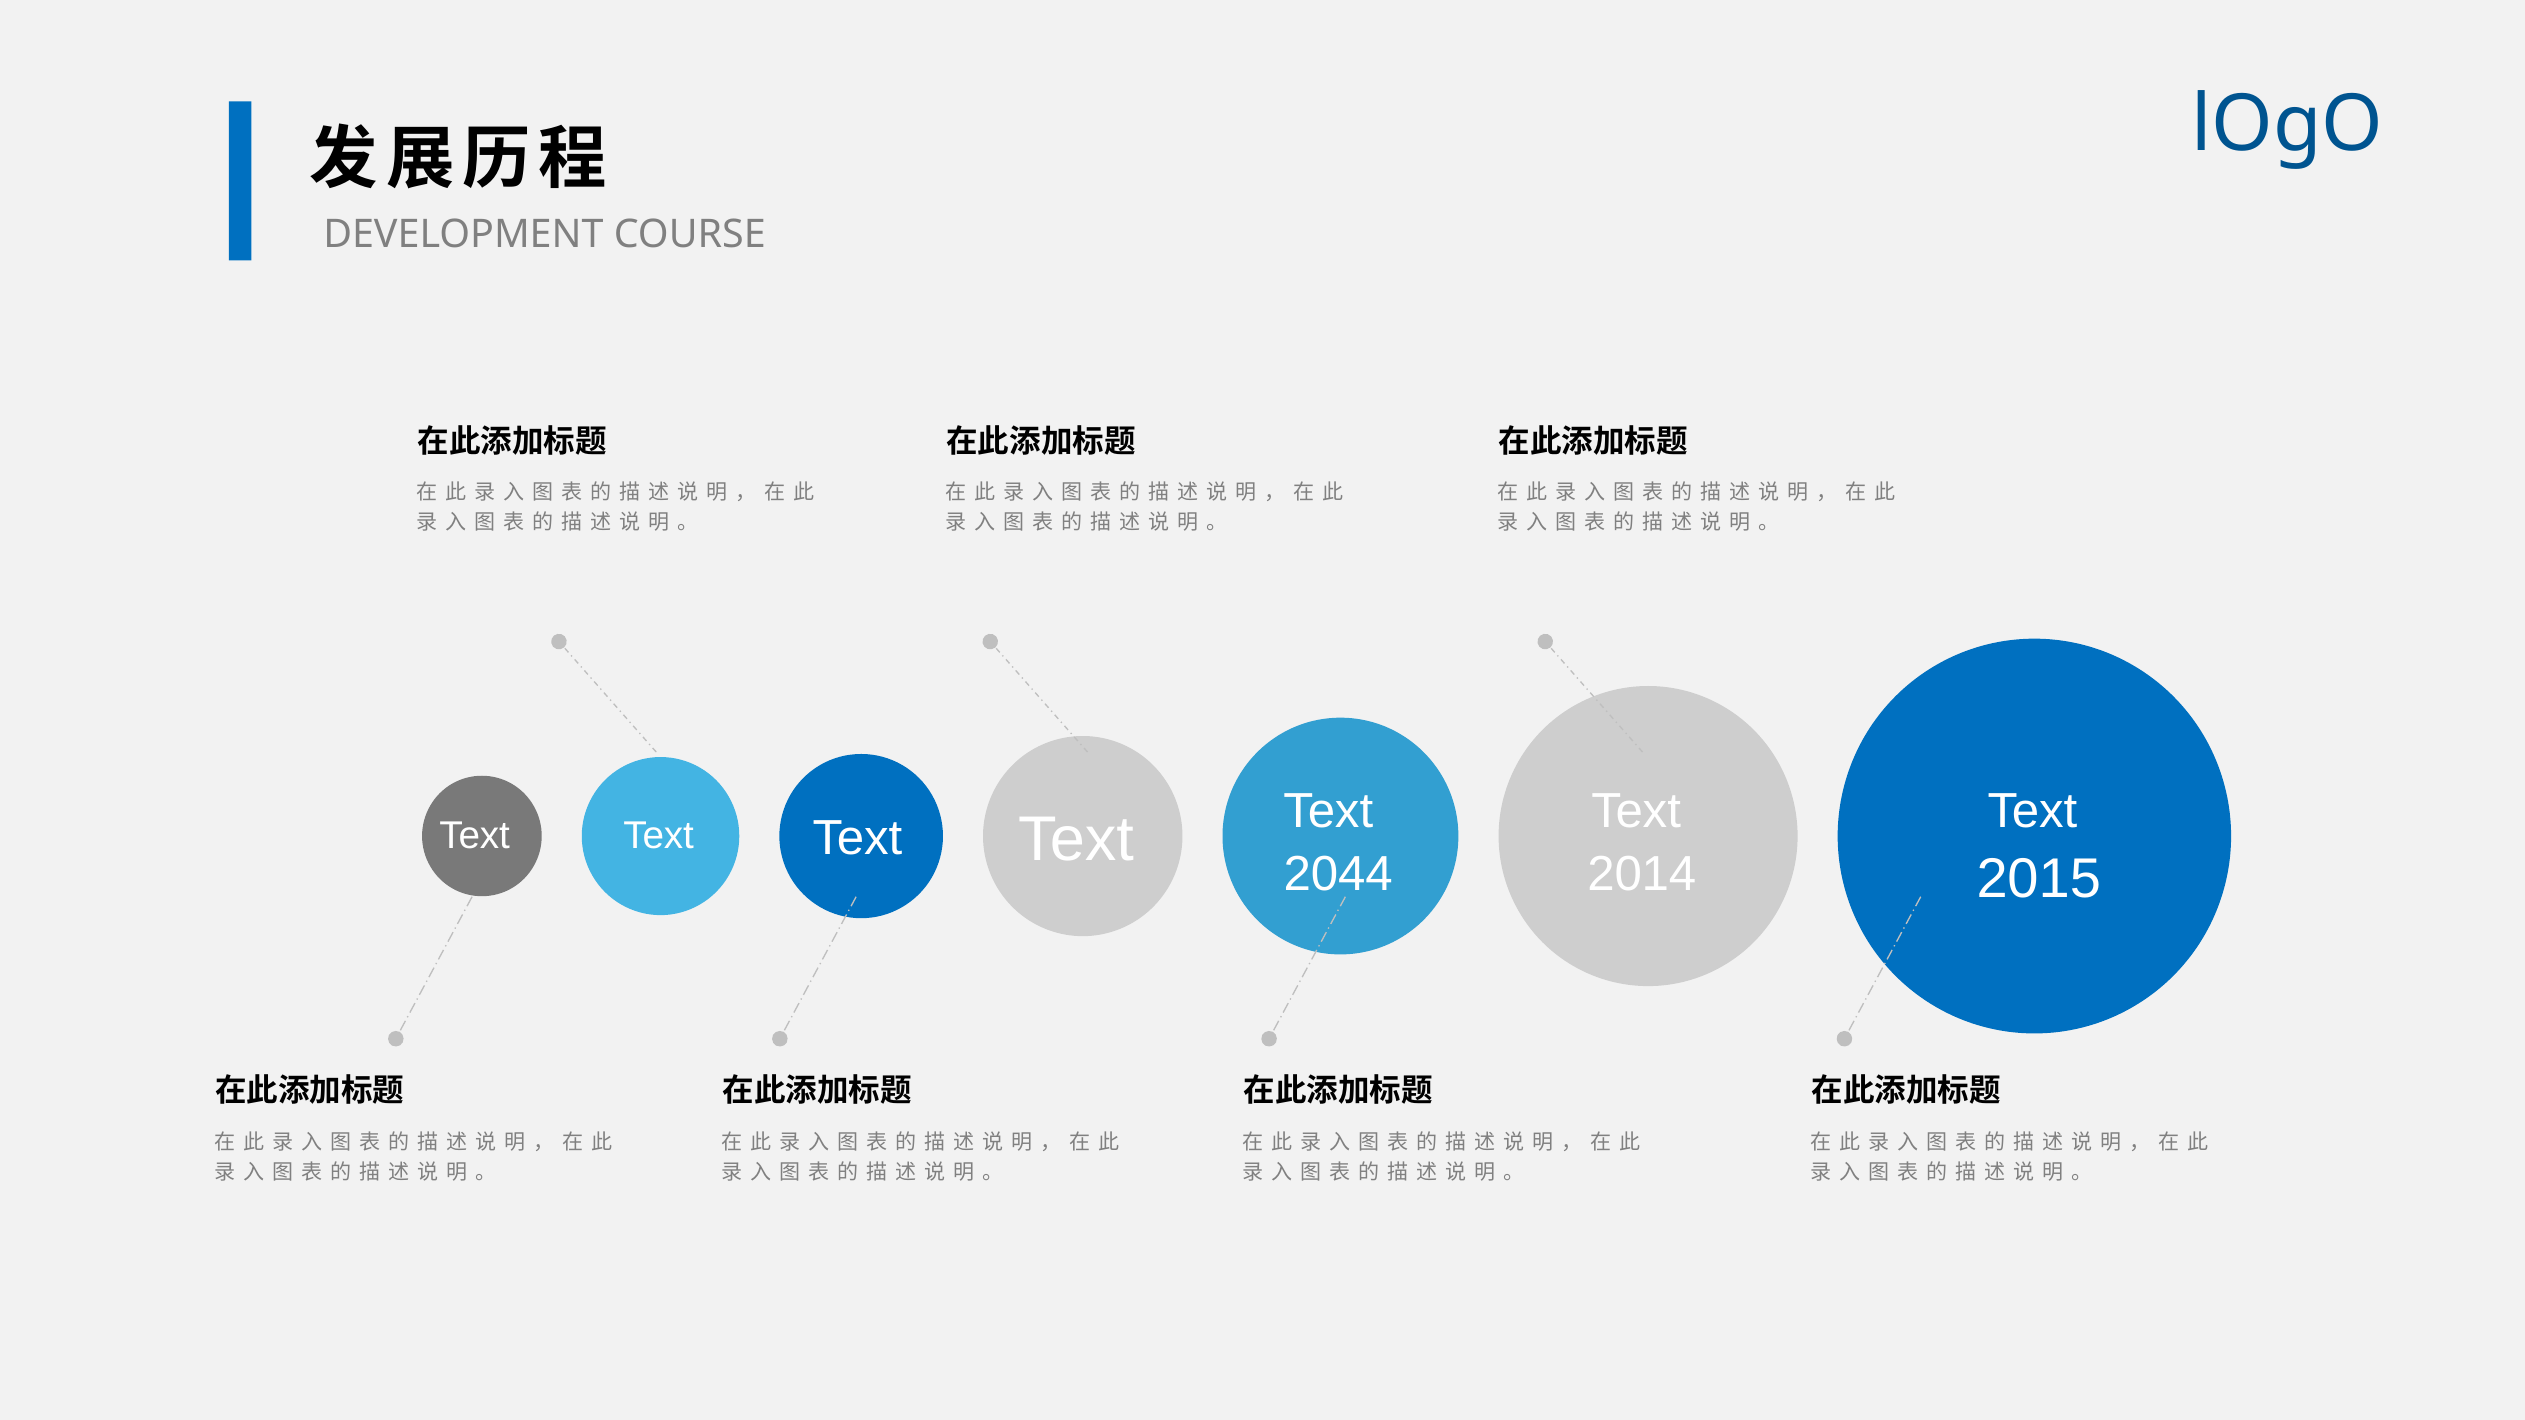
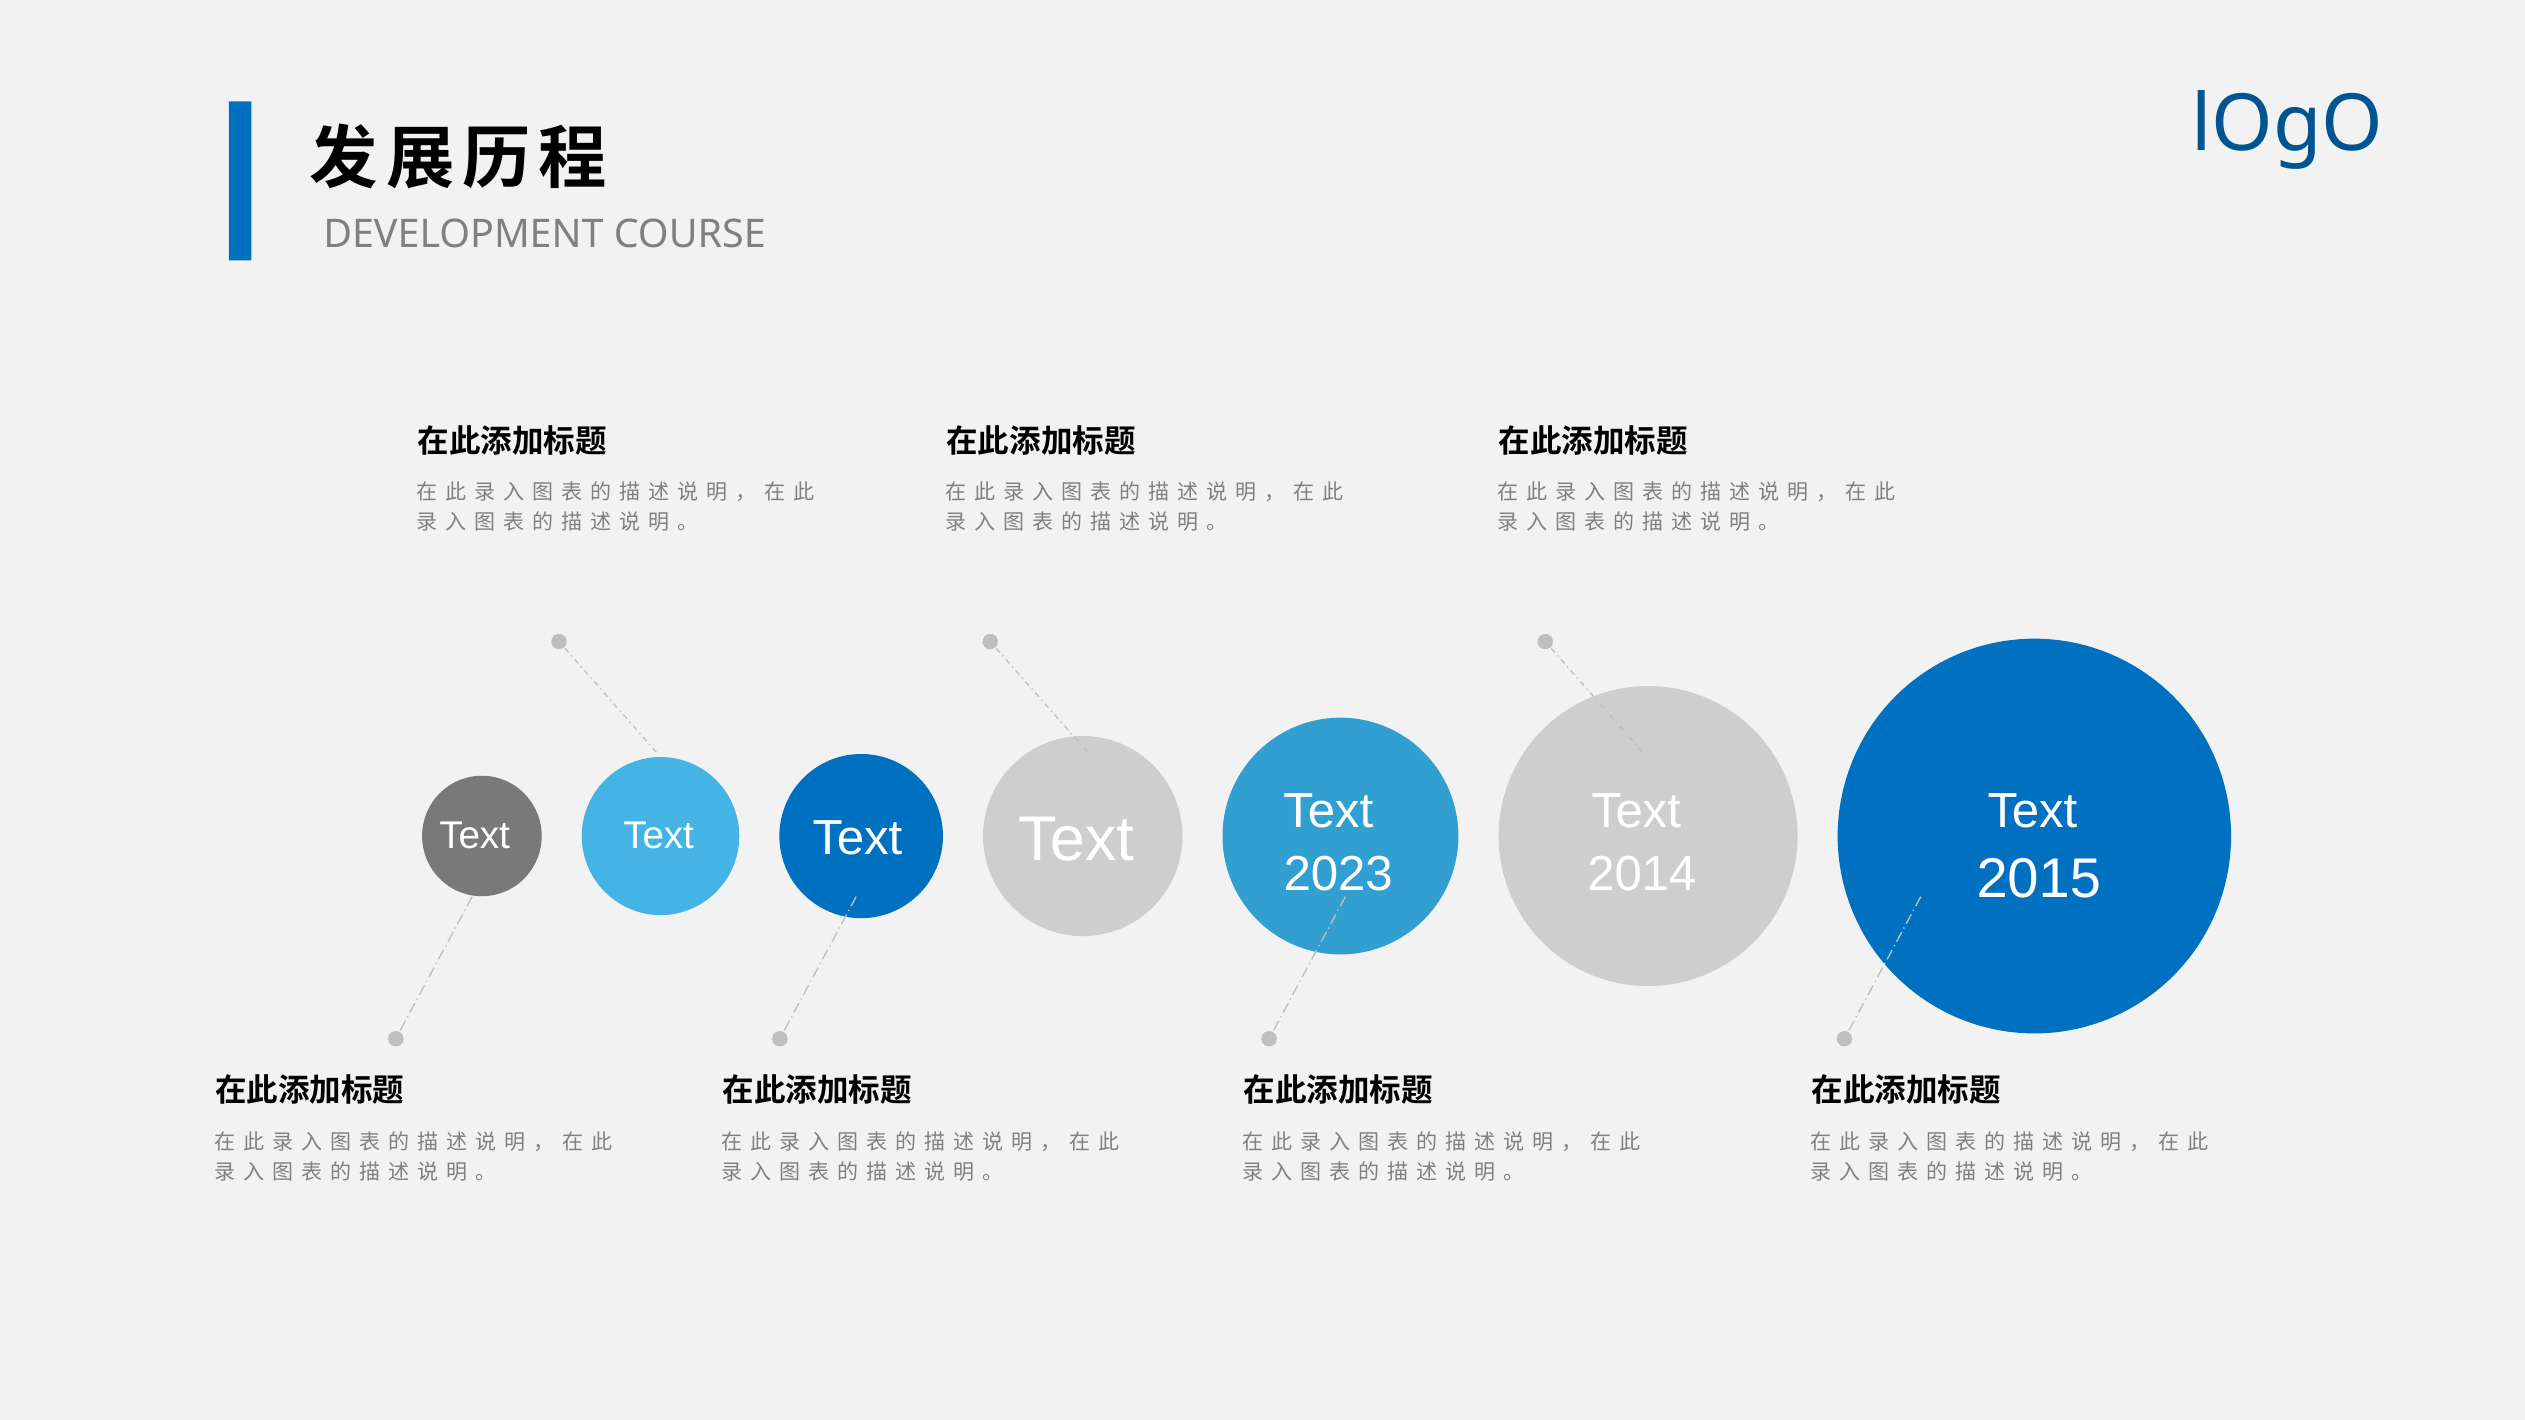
2044: 2044 -> 2023 (1338, 875)
